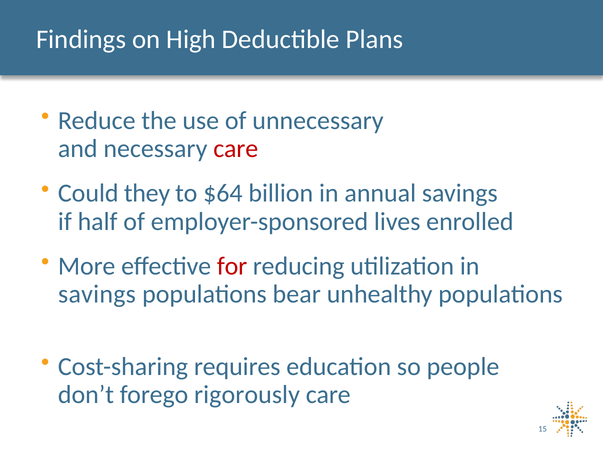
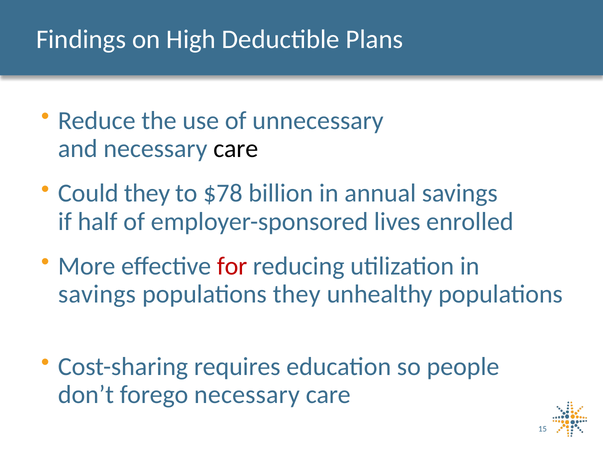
care colour: red -> black (236, 149)
$64: $64 -> $78 (223, 194)
populations bear: bear -> they (297, 294)
forego rigorously: rigorously -> necessary (247, 395)
